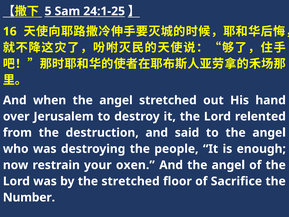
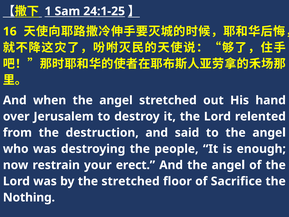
5: 5 -> 1 (48, 11)
oxen: oxen -> erect (135, 165)
Number: Number -> Nothing (29, 197)
